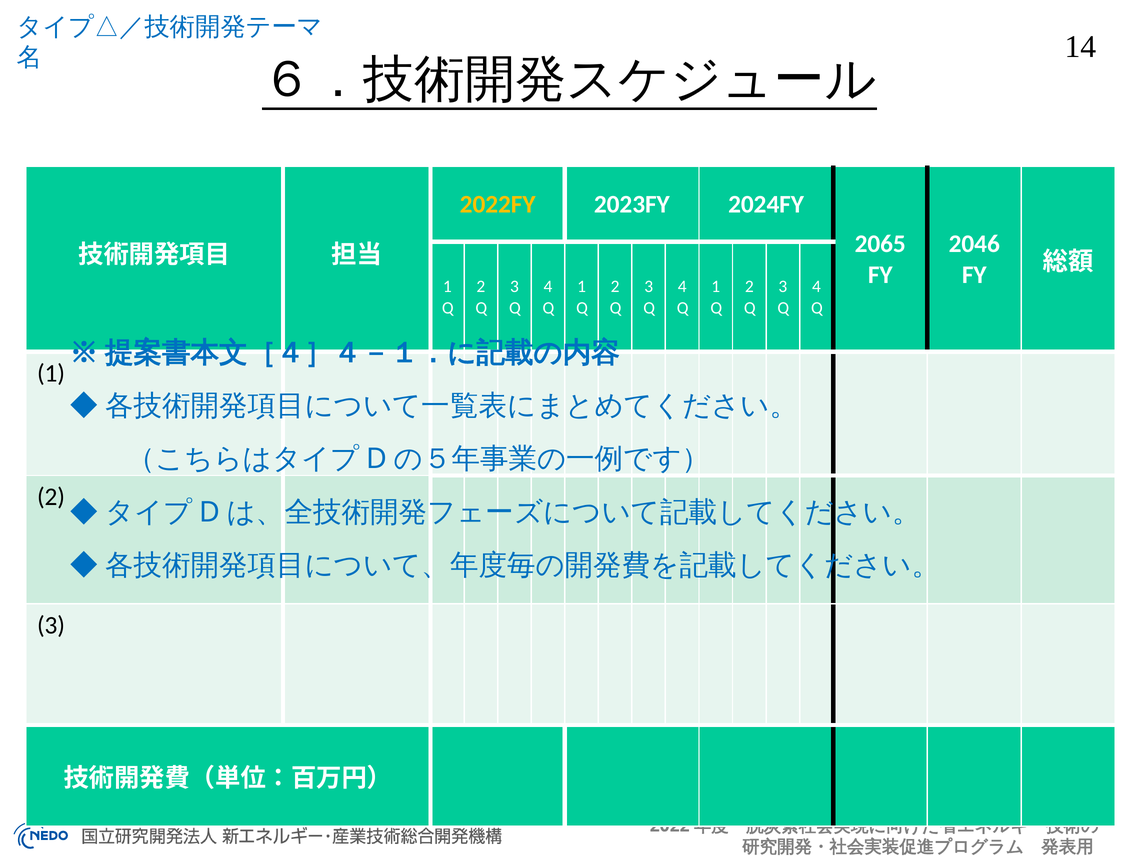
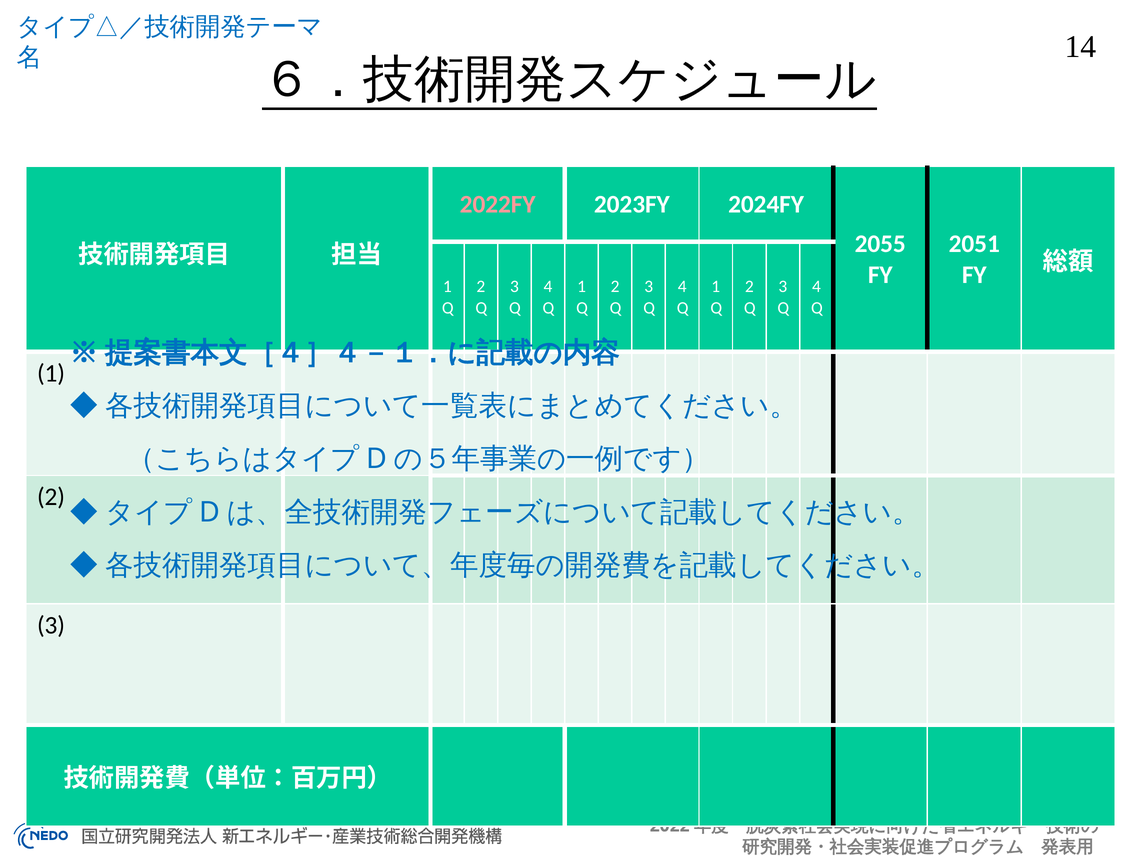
2022FY colour: yellow -> pink (498, 204)
2065: 2065 -> 2055 (880, 244)
2046: 2046 -> 2051 (974, 244)
